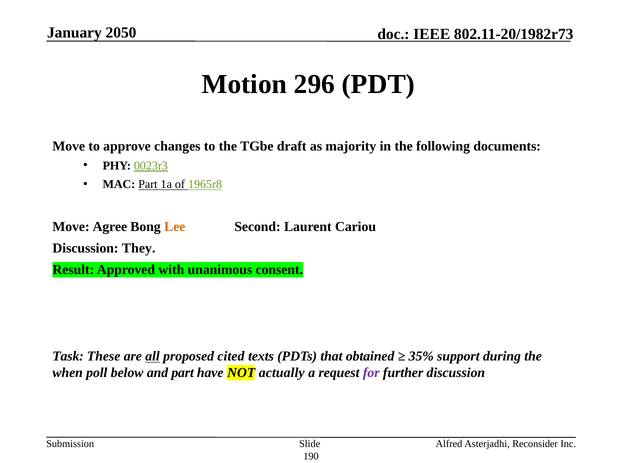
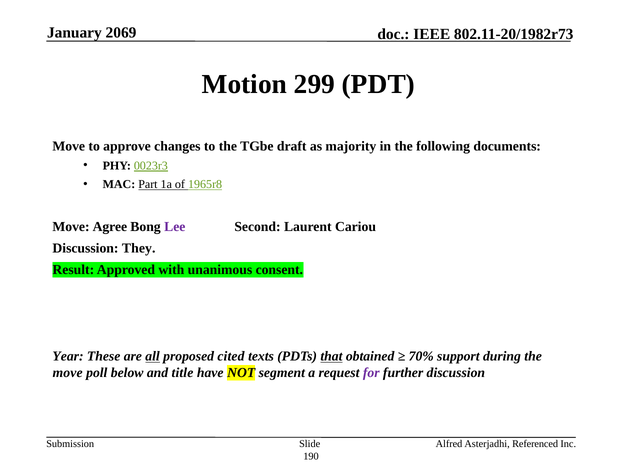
2050: 2050 -> 2069 (121, 33)
296: 296 -> 299 (314, 84)
Lee colour: orange -> purple (175, 227)
Task: Task -> Year (68, 356)
that underline: none -> present (331, 356)
35%: 35% -> 70% (421, 356)
when: when -> move (68, 373)
and part: part -> title (182, 373)
actually: actually -> segment (282, 373)
Reconsider: Reconsider -> Referenced (535, 444)
